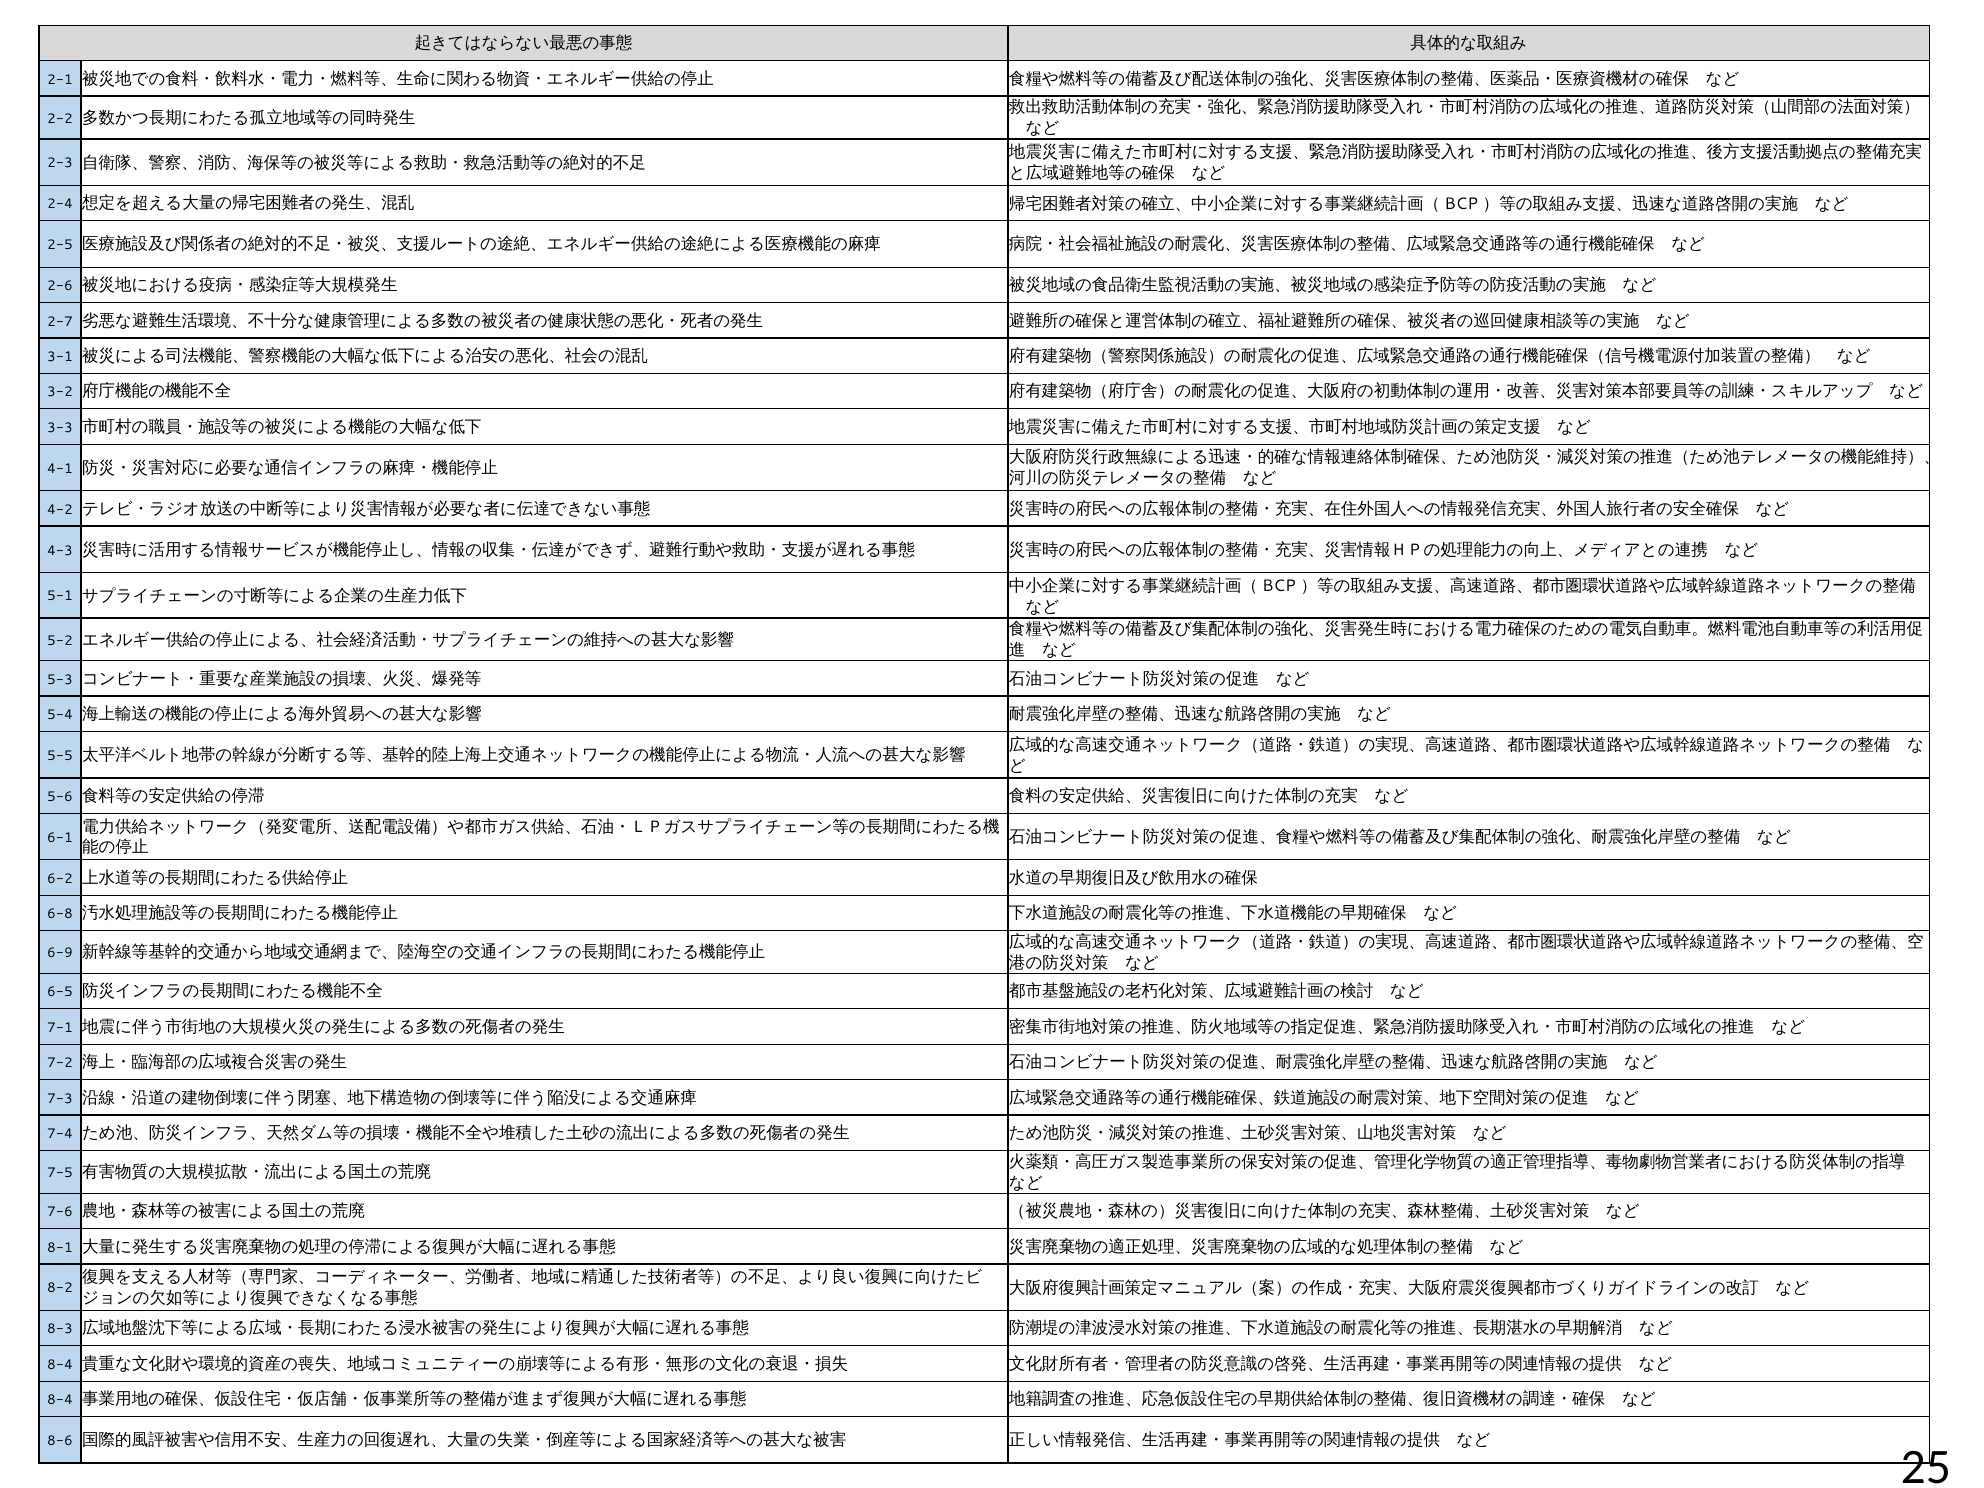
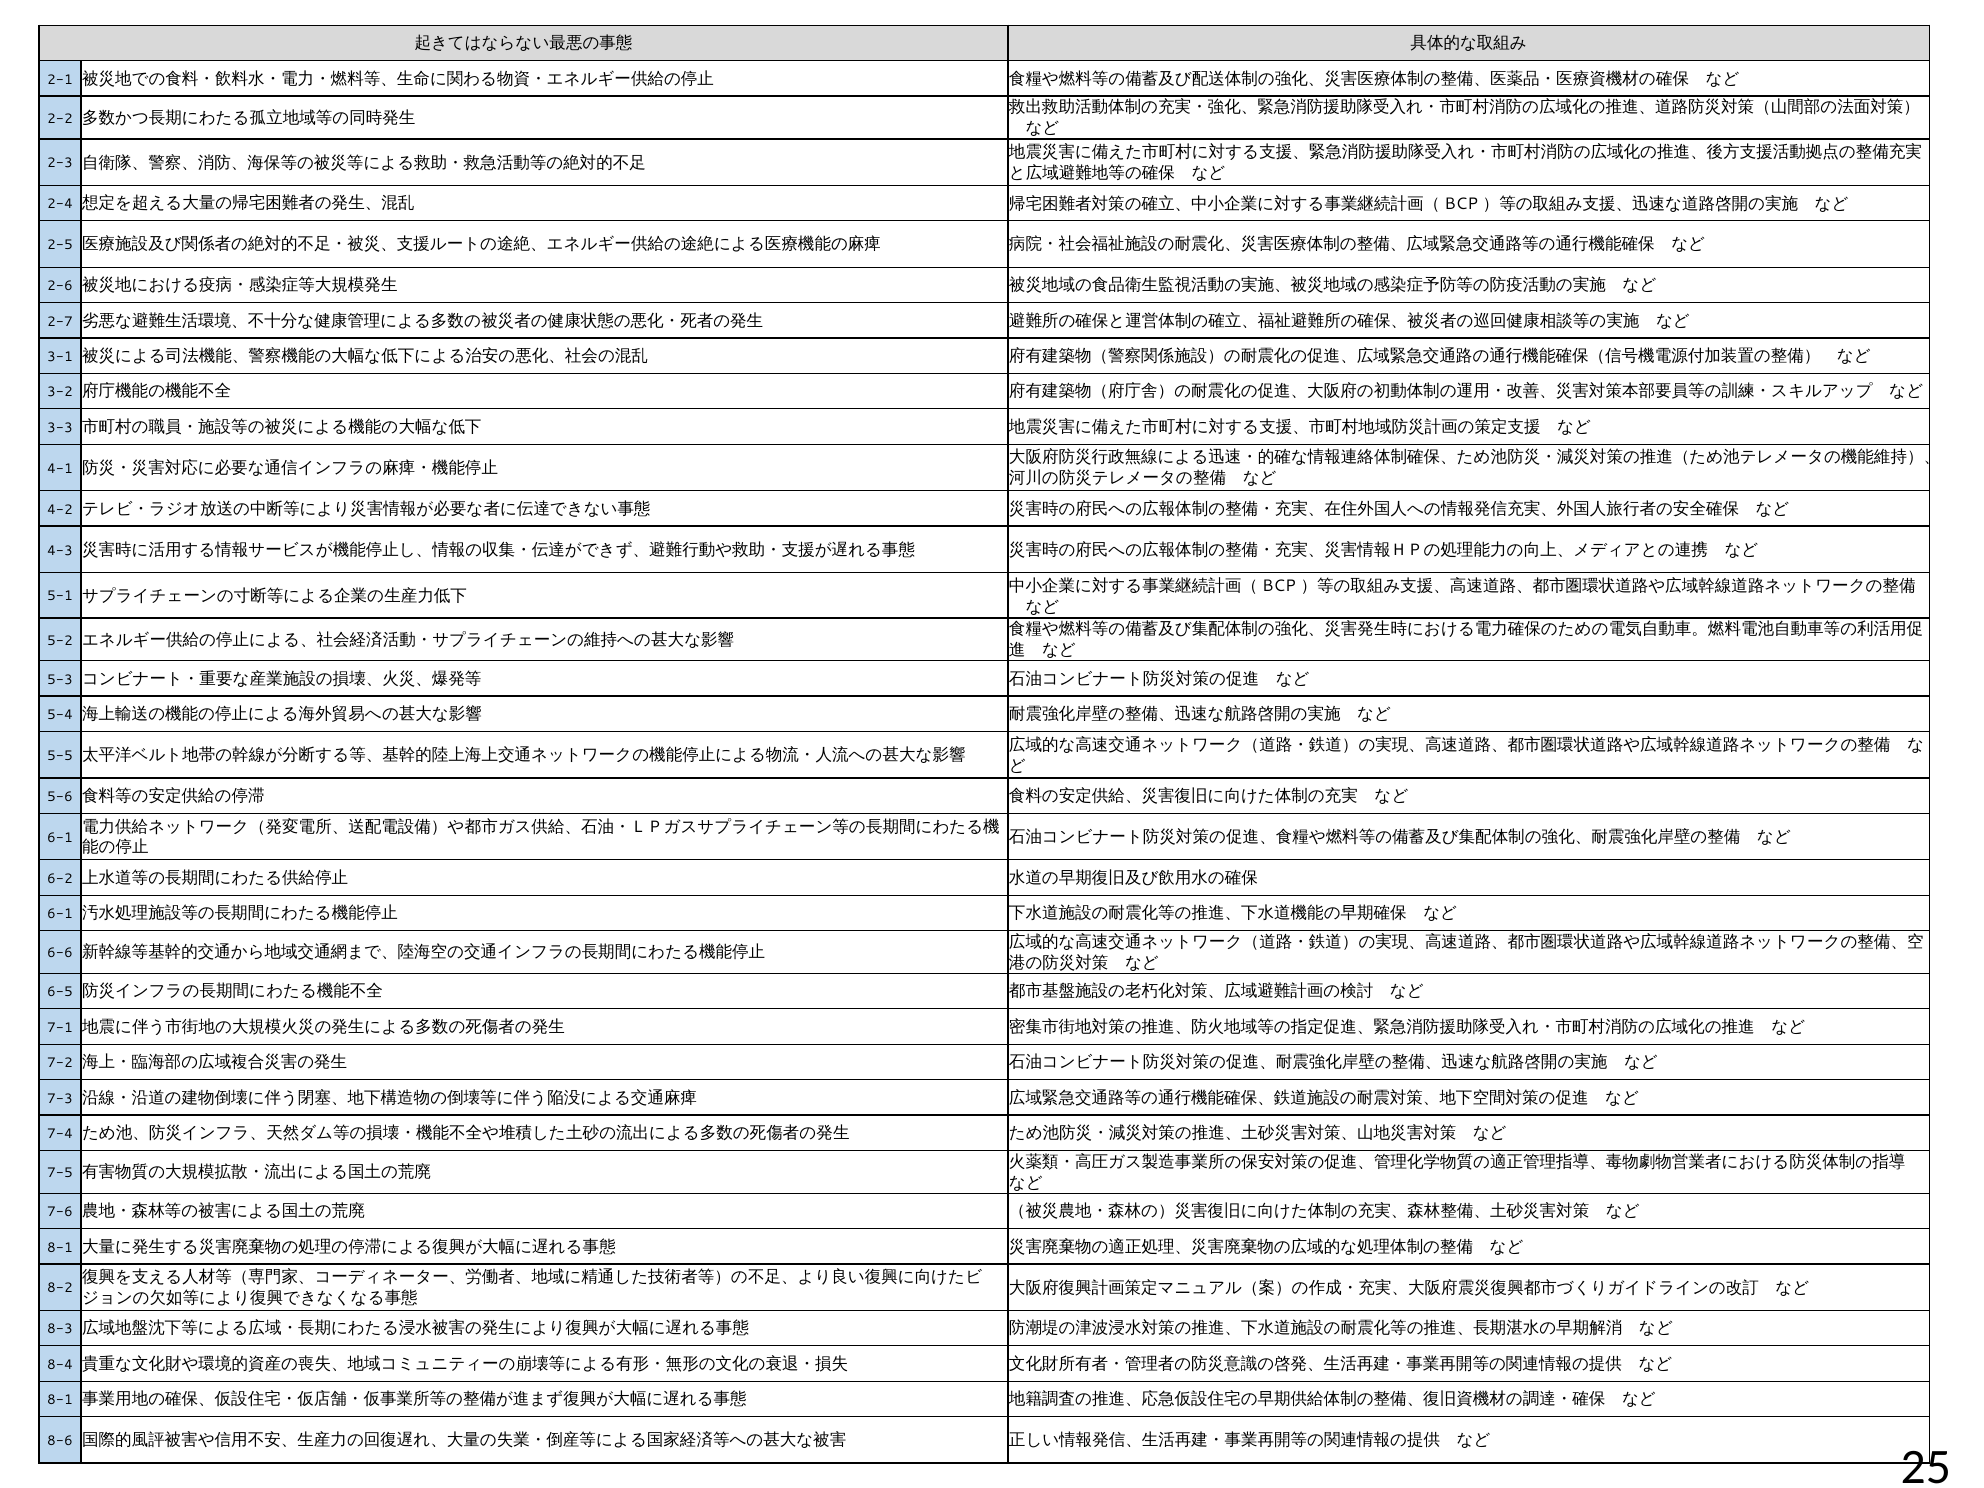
6-8: 6-8 -> 6-1 (60, 914)
6-9: 6-9 -> 6-6 (60, 953)
8-4: 8-4 -> 8-1 (60, 1400)
